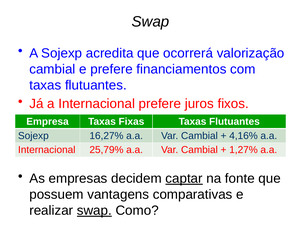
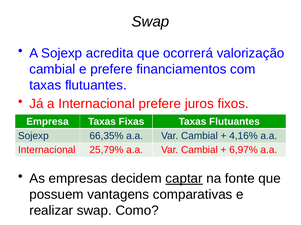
16,27%: 16,27% -> 66,35% (106, 136)
1,27%: 1,27% -> 6,97% (243, 150)
swap underline: present -> none (94, 211)
